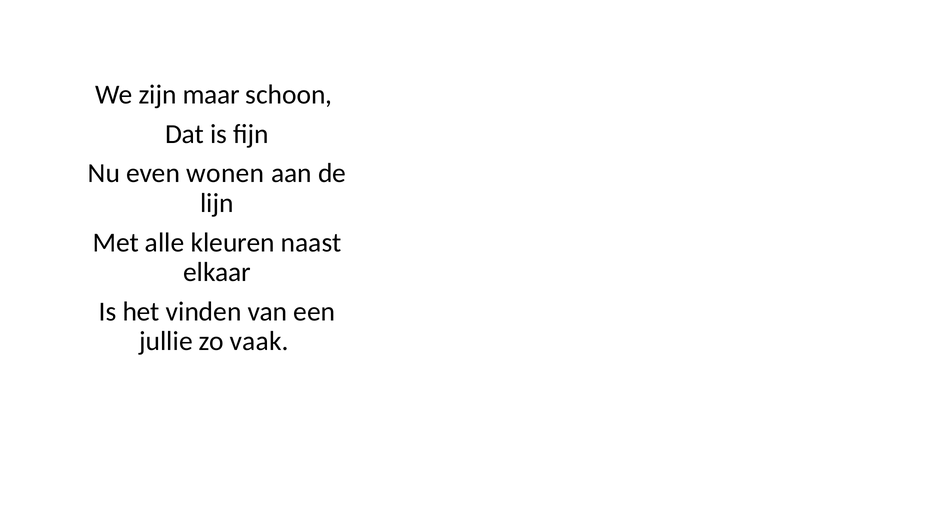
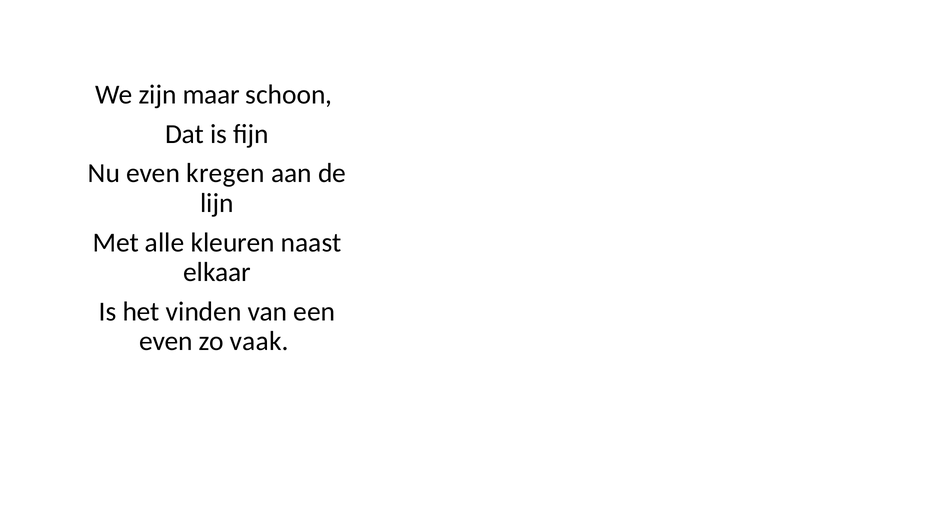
wonen: wonen -> kregen (225, 174)
jullie: jullie -> even (166, 341)
